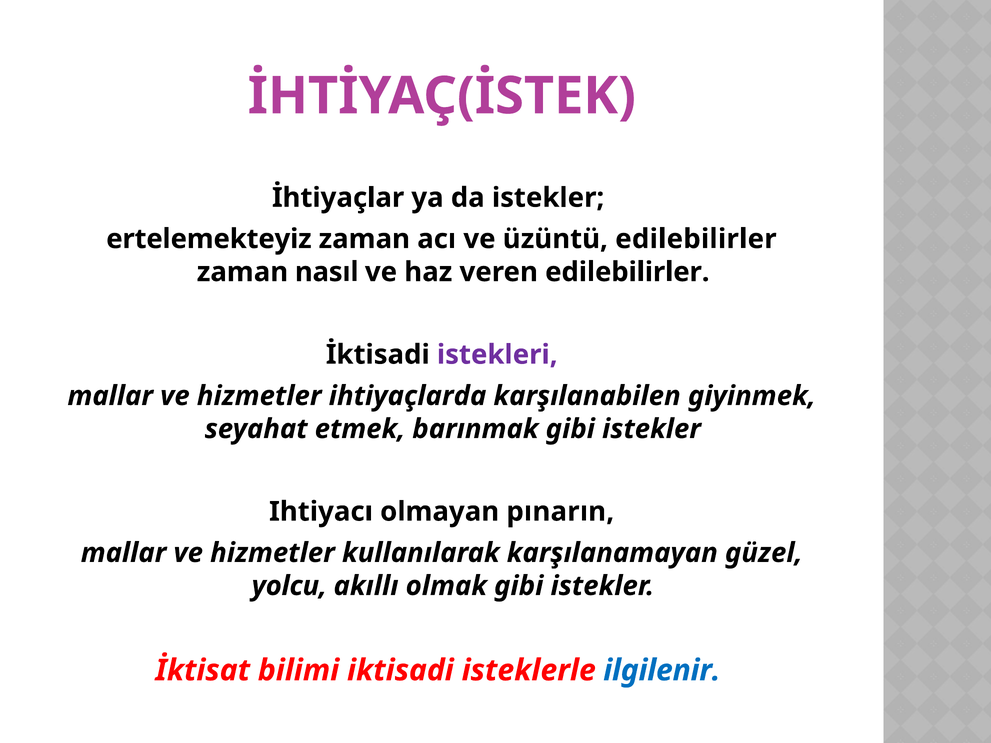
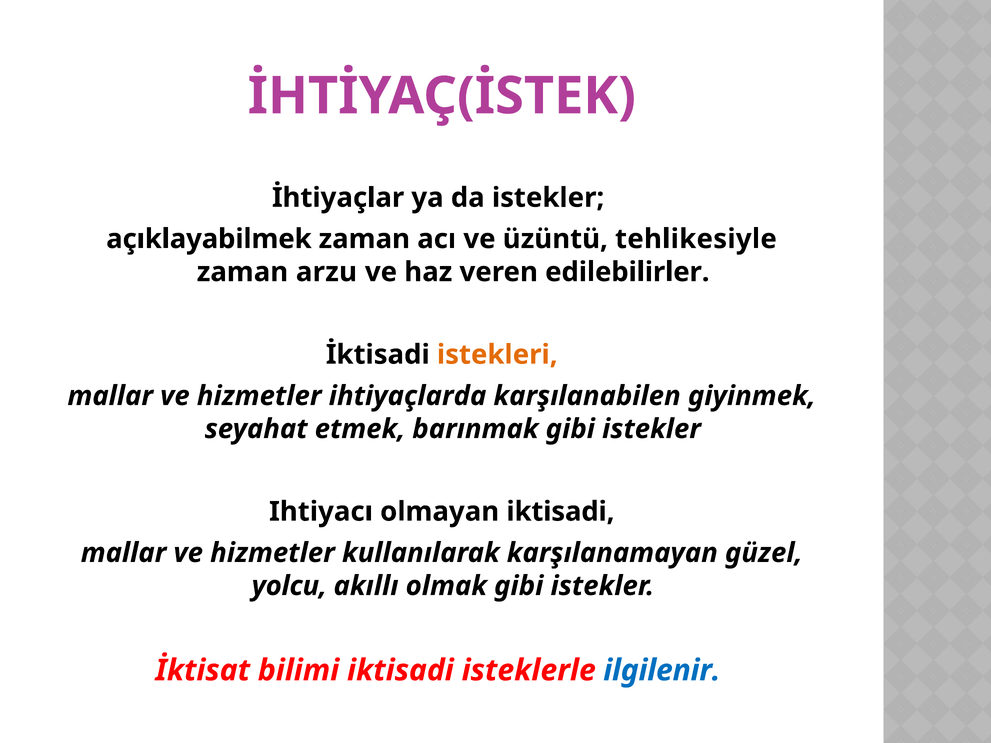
ertelemekteyiz: ertelemekteyiz -> açıklayabilmek (209, 239)
üzüntü edilebilirler: edilebilirler -> tehlikesiyle (696, 239)
nasıl: nasıl -> arzu (326, 272)
istekleri colour: purple -> orange (497, 355)
olmayan pınarın: pınarın -> iktisadi (560, 512)
